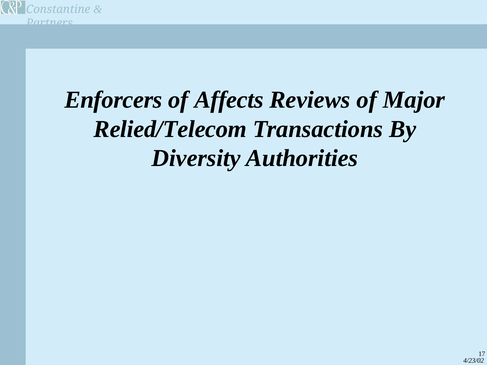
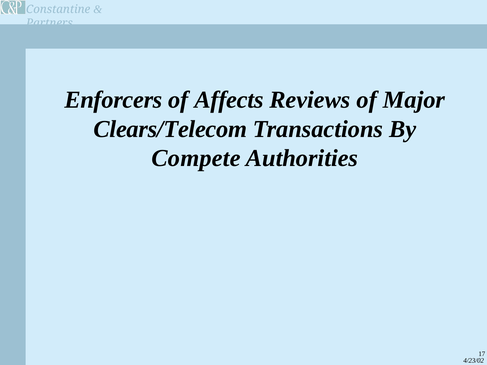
Relied/Telecom: Relied/Telecom -> Clears/Telecom (170, 129)
Diversity: Diversity -> Compete (196, 158)
